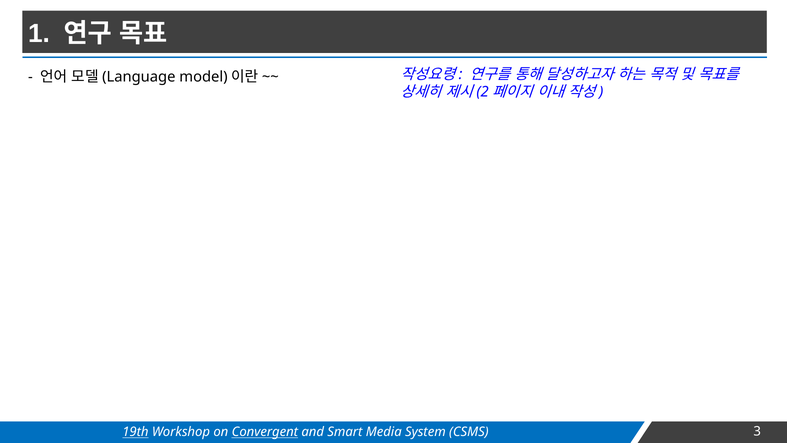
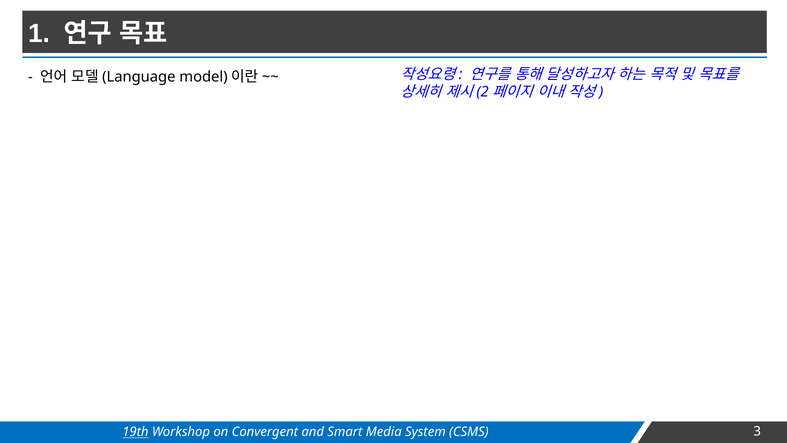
Convergent underline: present -> none (265, 432)
